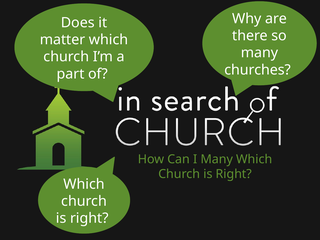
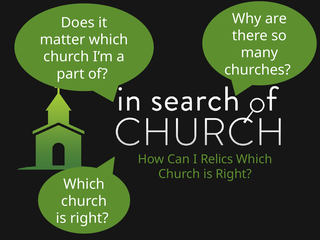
I Many: Many -> Relics (217, 159)
